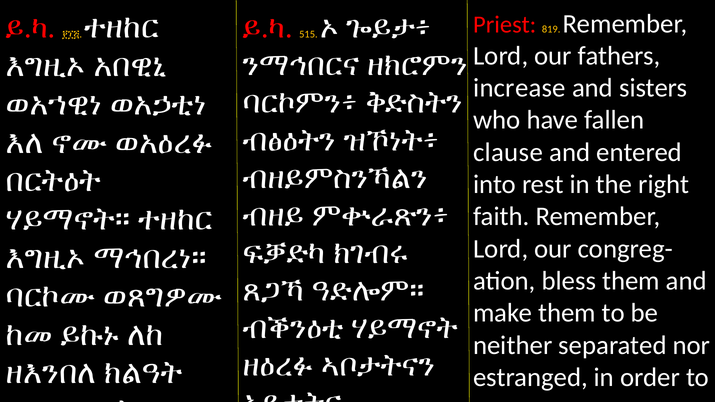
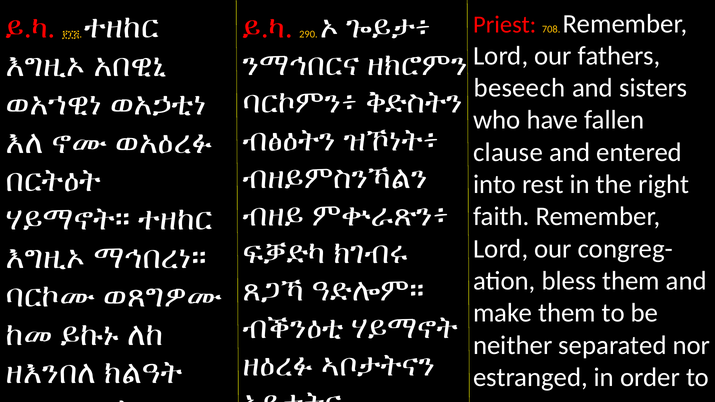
819: 819 -> 708 (551, 29)
515: 515 -> 290 (308, 35)
increase: increase -> beseech (519, 88)
